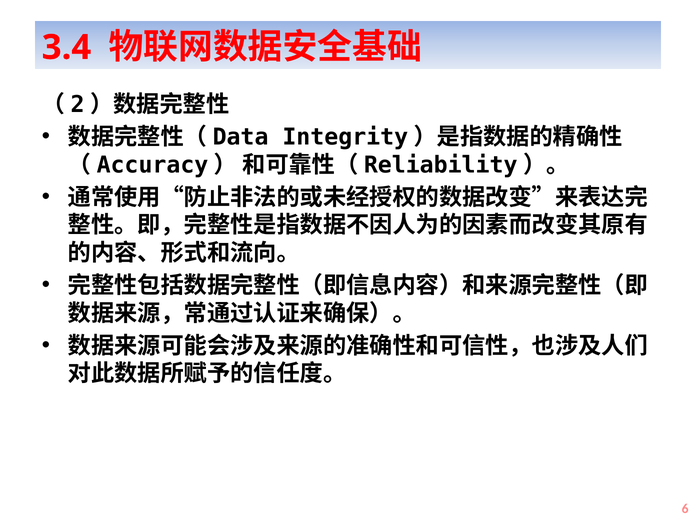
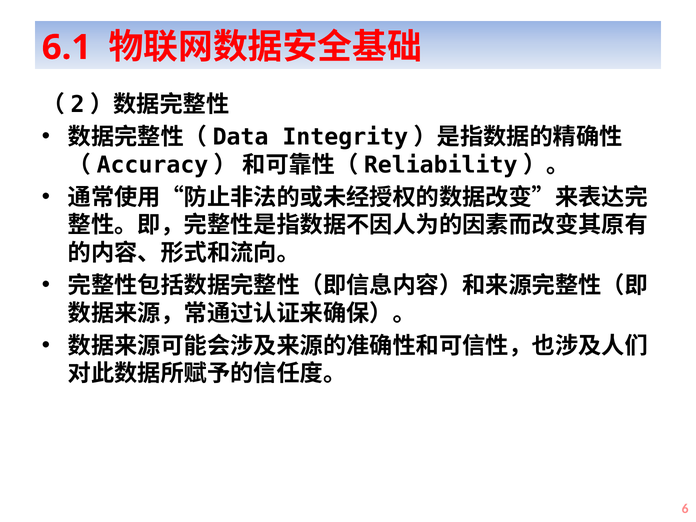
3.4: 3.4 -> 6.1 (67, 47)
